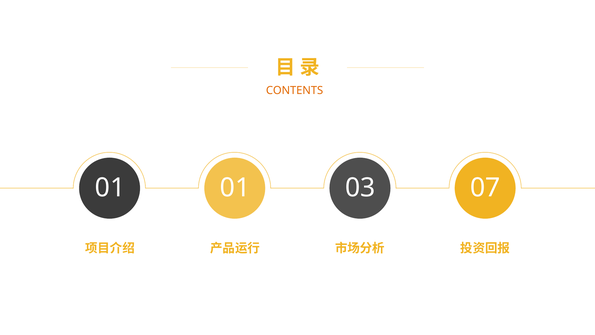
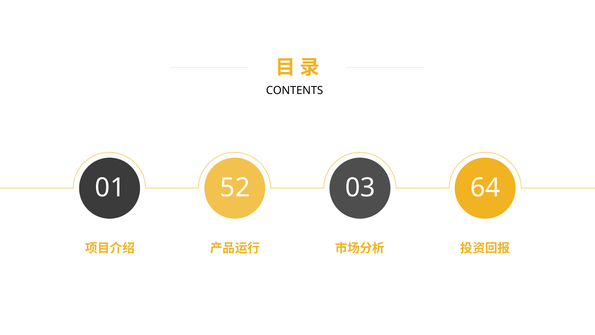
CONTENTS colour: orange -> black (295, 90)
01 01: 01 -> 52 (235, 188)
07: 07 -> 64 (485, 188)
